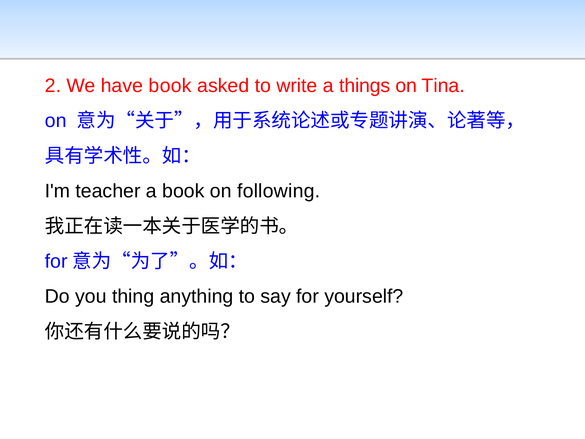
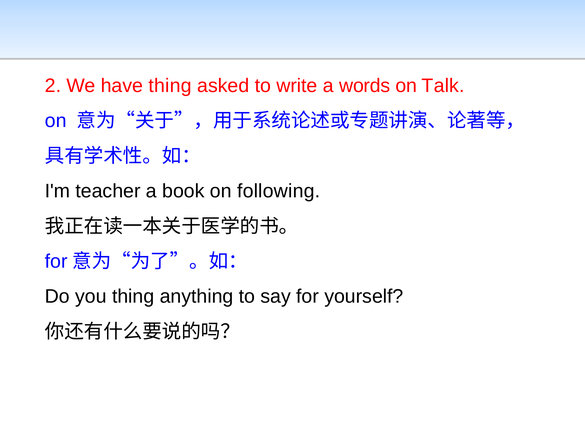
have book: book -> thing (170, 86)
things: things -> words (365, 86)
Tina: Tina -> Talk (443, 86)
